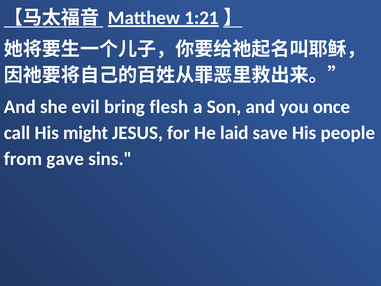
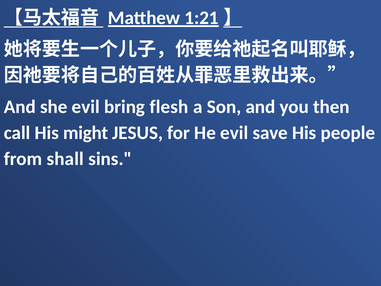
once: once -> then (331, 107)
He laid: laid -> evil (234, 133)
gave: gave -> shall (65, 159)
